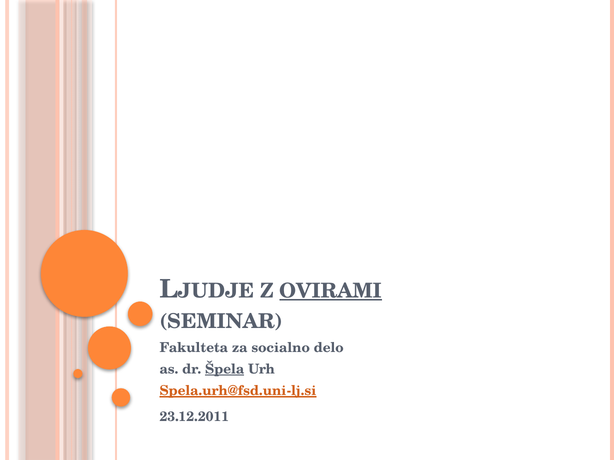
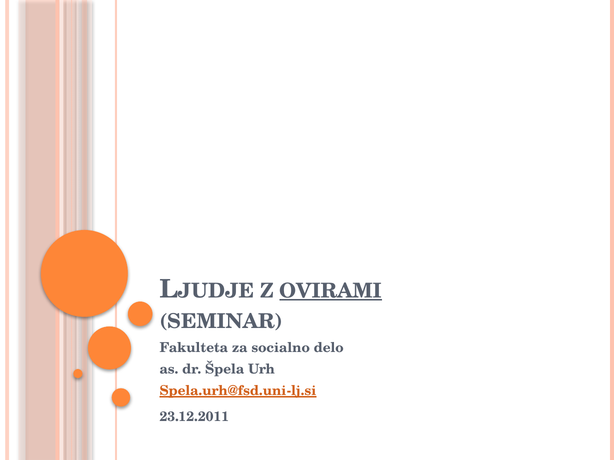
Špela underline: present -> none (225, 370)
